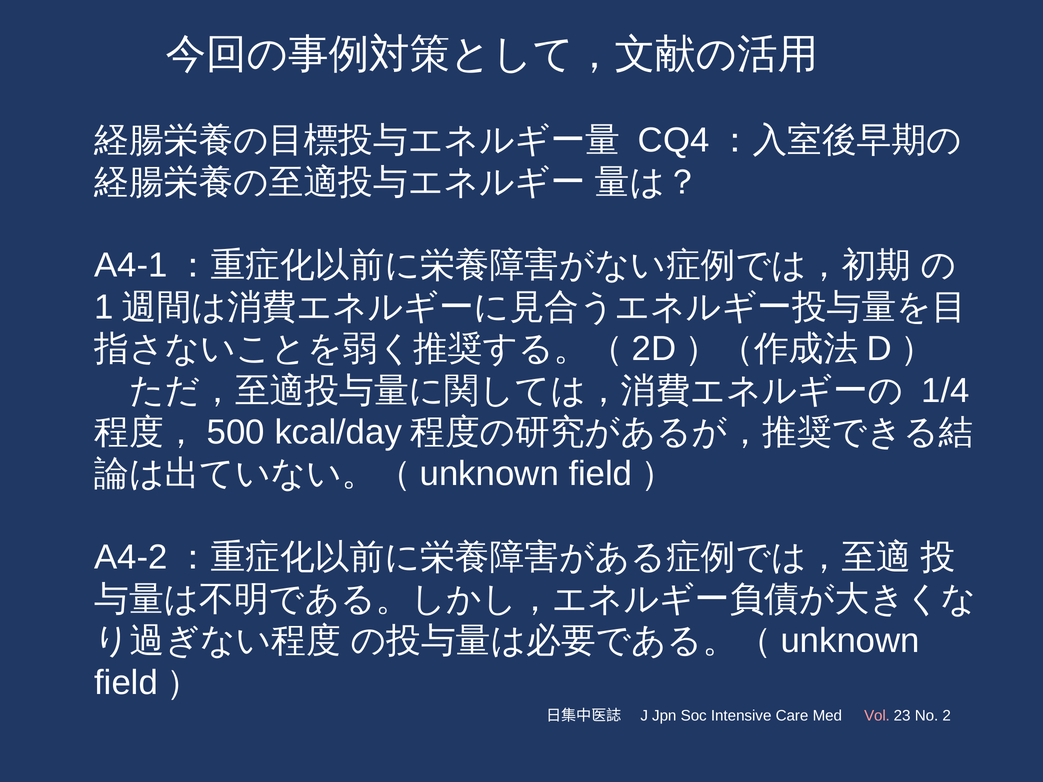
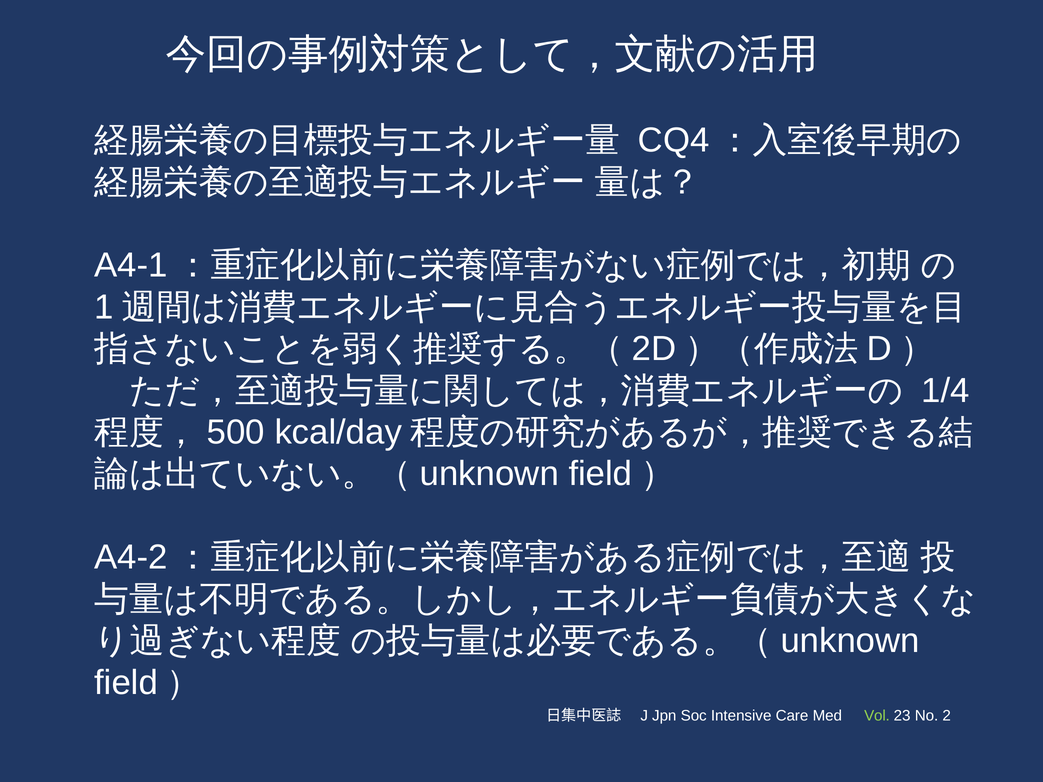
Vol colour: pink -> light green (877, 716)
